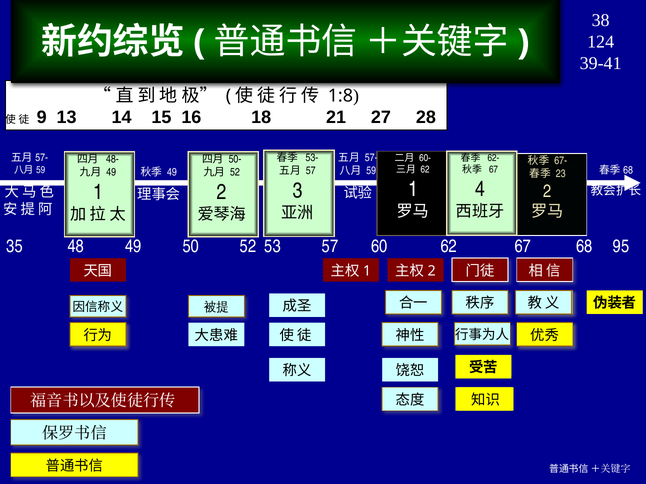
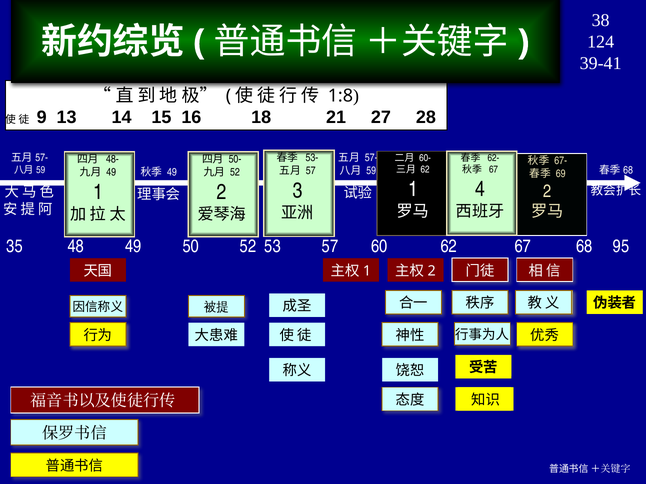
23: 23 -> 69 (561, 174)
